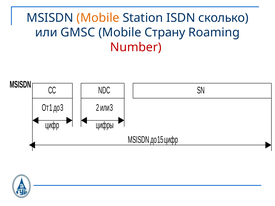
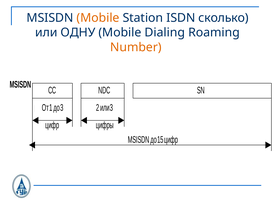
GMSC: GMSC -> ОДНУ (78, 33)
Страну: Страну -> Dialing (165, 33)
Number colour: red -> orange (136, 47)
